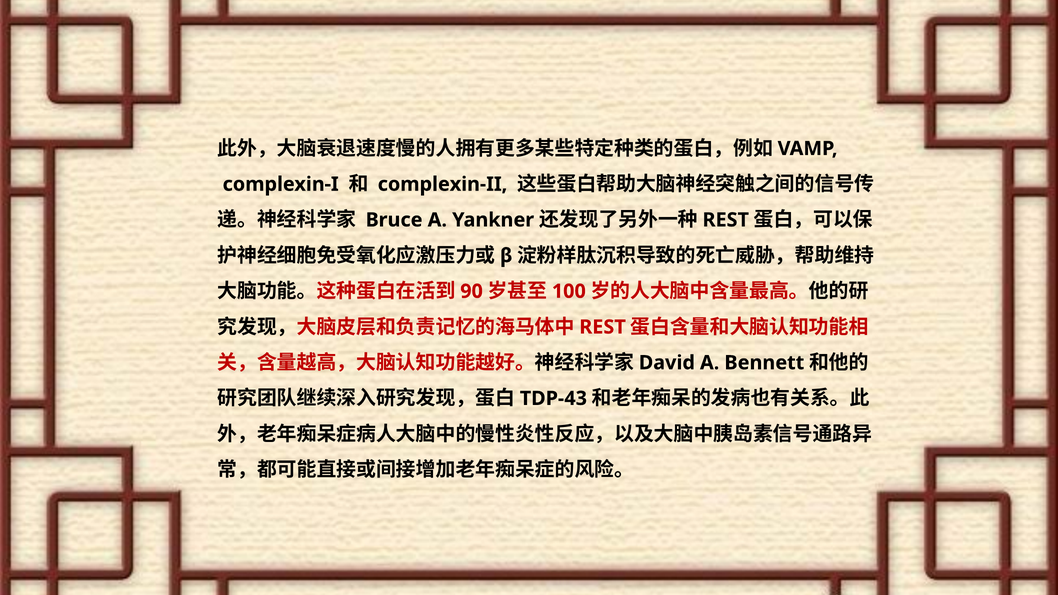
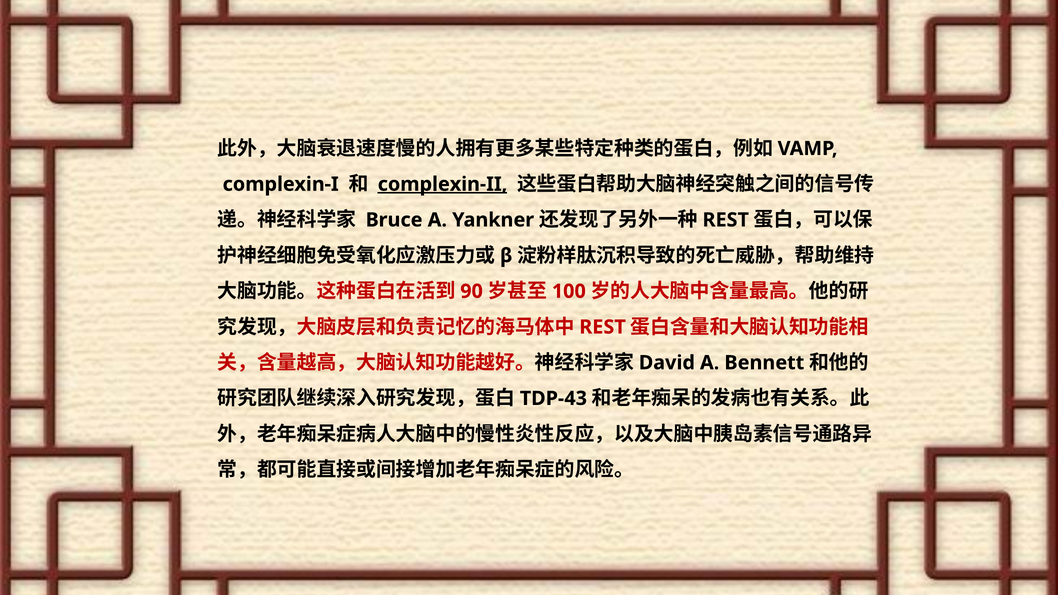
complexin-II underline: none -> present (442, 184)
